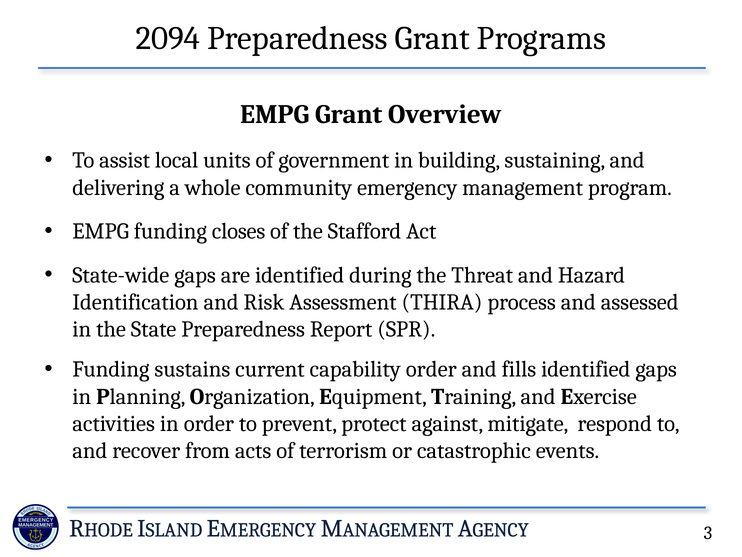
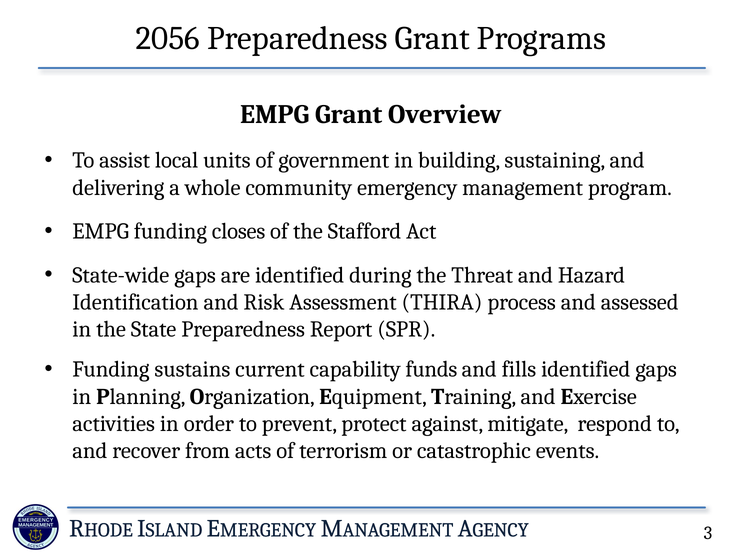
2094: 2094 -> 2056 (168, 38)
capability order: order -> funds (431, 369)
